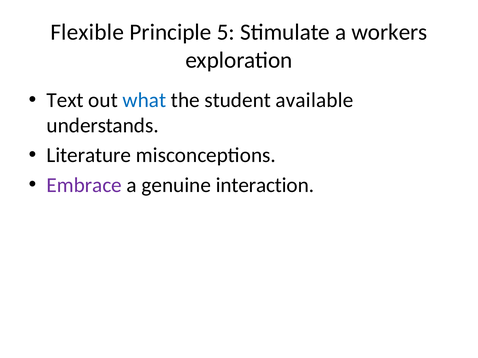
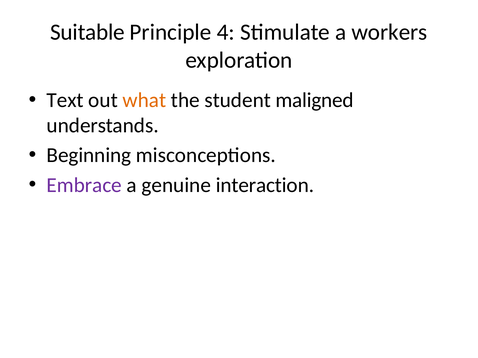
Flexible: Flexible -> Suitable (87, 32)
5: 5 -> 4 (226, 32)
what colour: blue -> orange (144, 100)
available: available -> maligned (315, 100)
Literature: Literature -> Beginning (89, 156)
